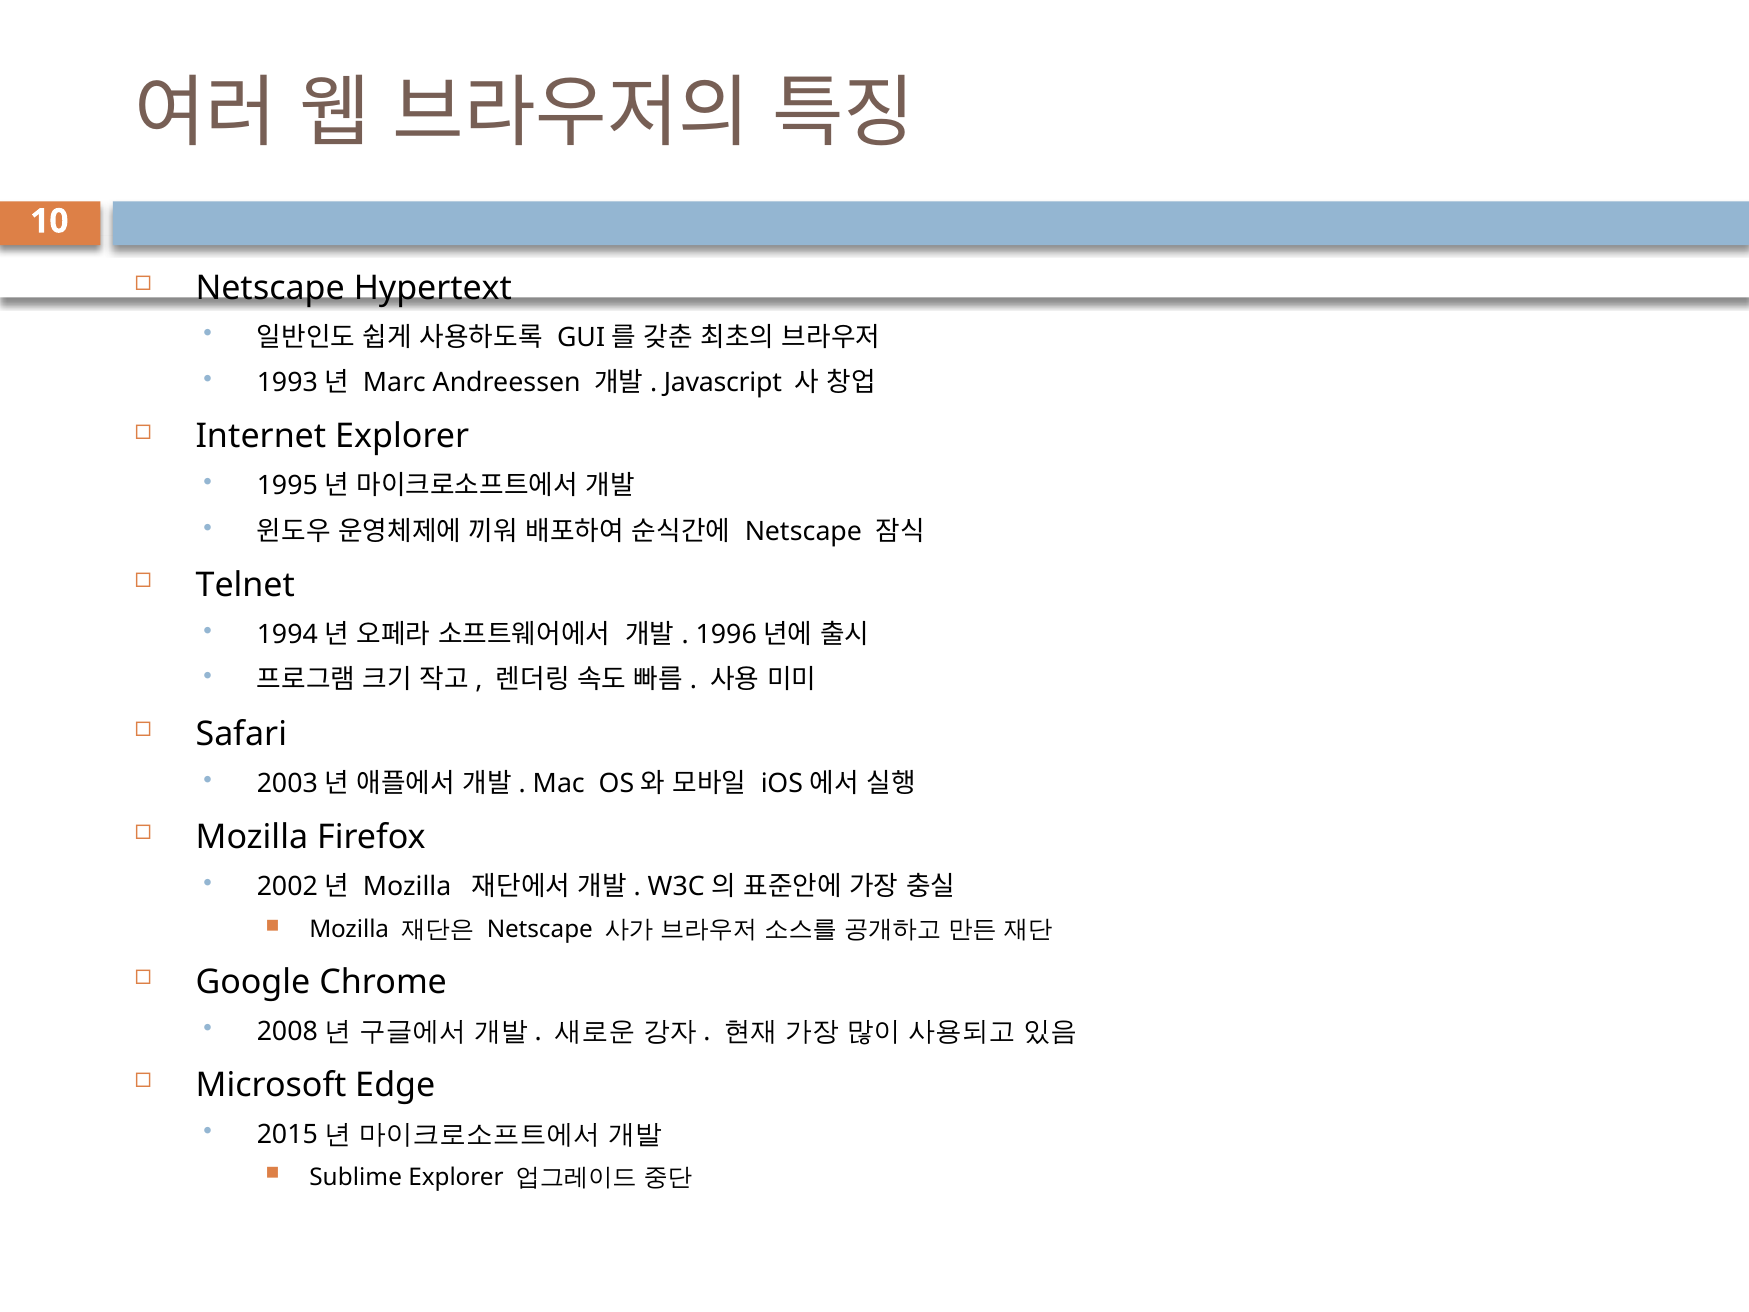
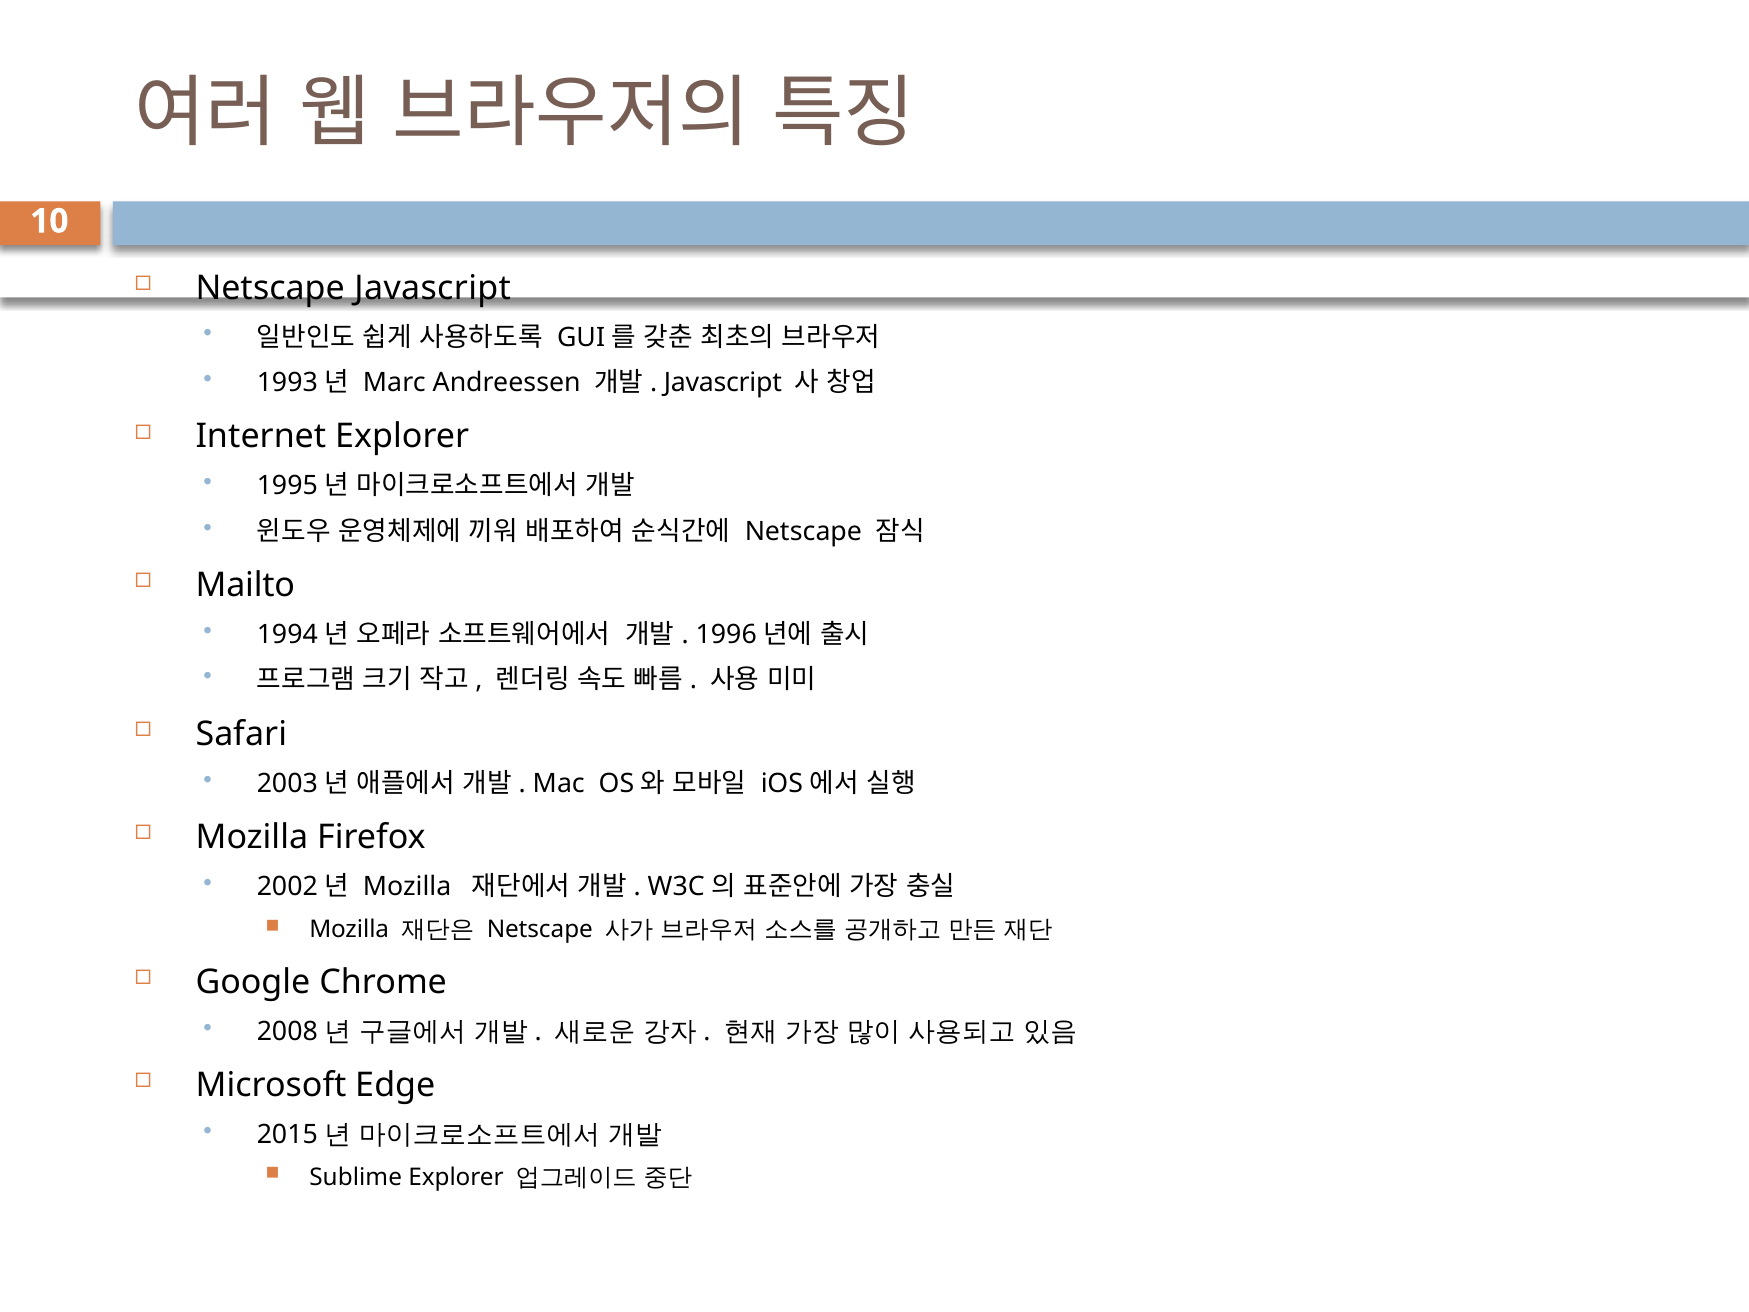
Netscape Hypertext: Hypertext -> Javascript (433, 288)
Telnet: Telnet -> Mailto (245, 585)
